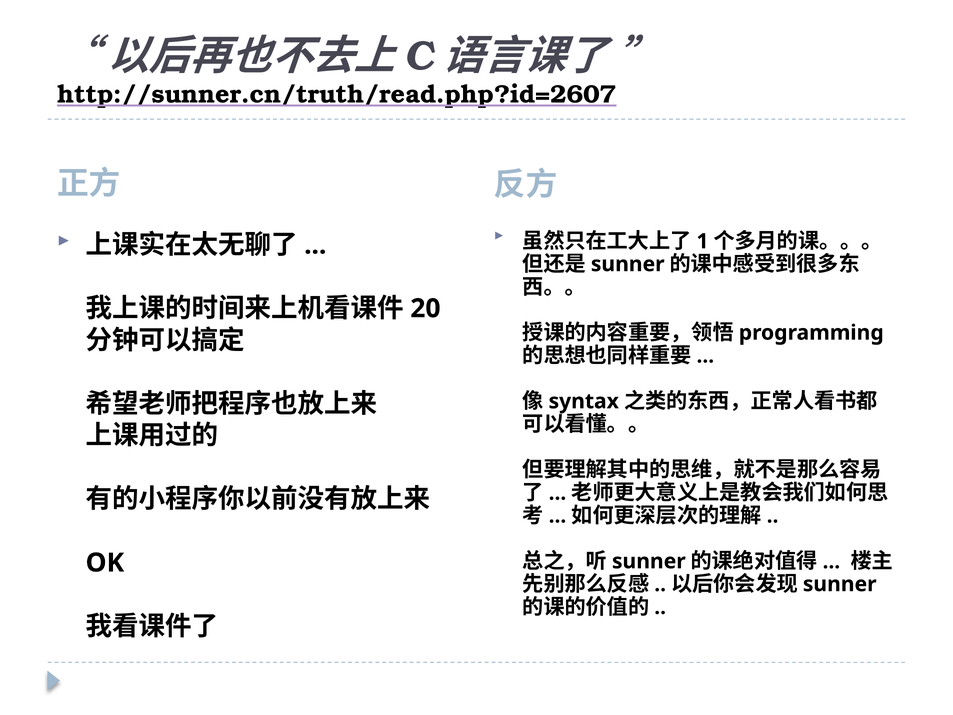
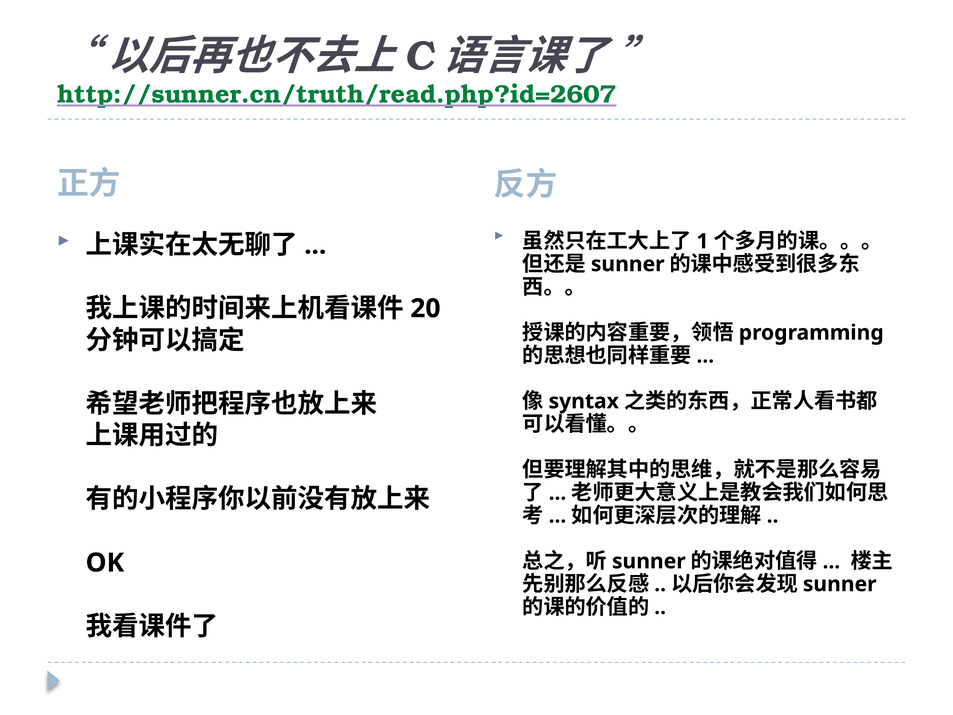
http://sunner.cn/truth/read.php?id=2607 colour: black -> green (337, 95)
